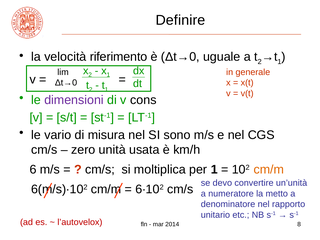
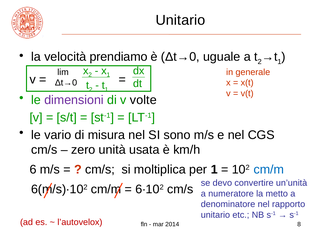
Definire: Definire -> Unitario (180, 20)
riferimento: riferimento -> prendiamo (119, 57)
cons: cons -> volte (143, 100)
cm/m colour: orange -> blue (269, 169)
